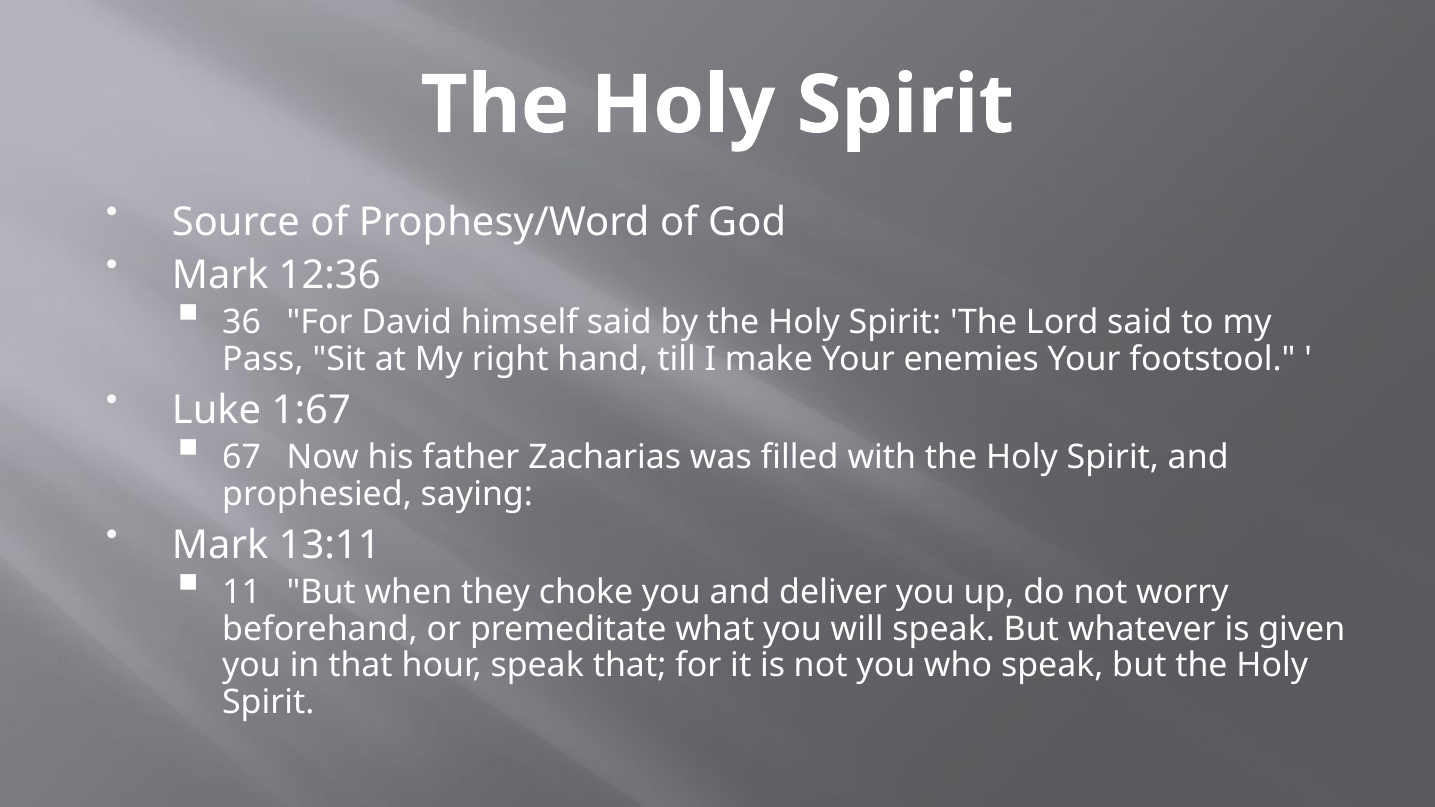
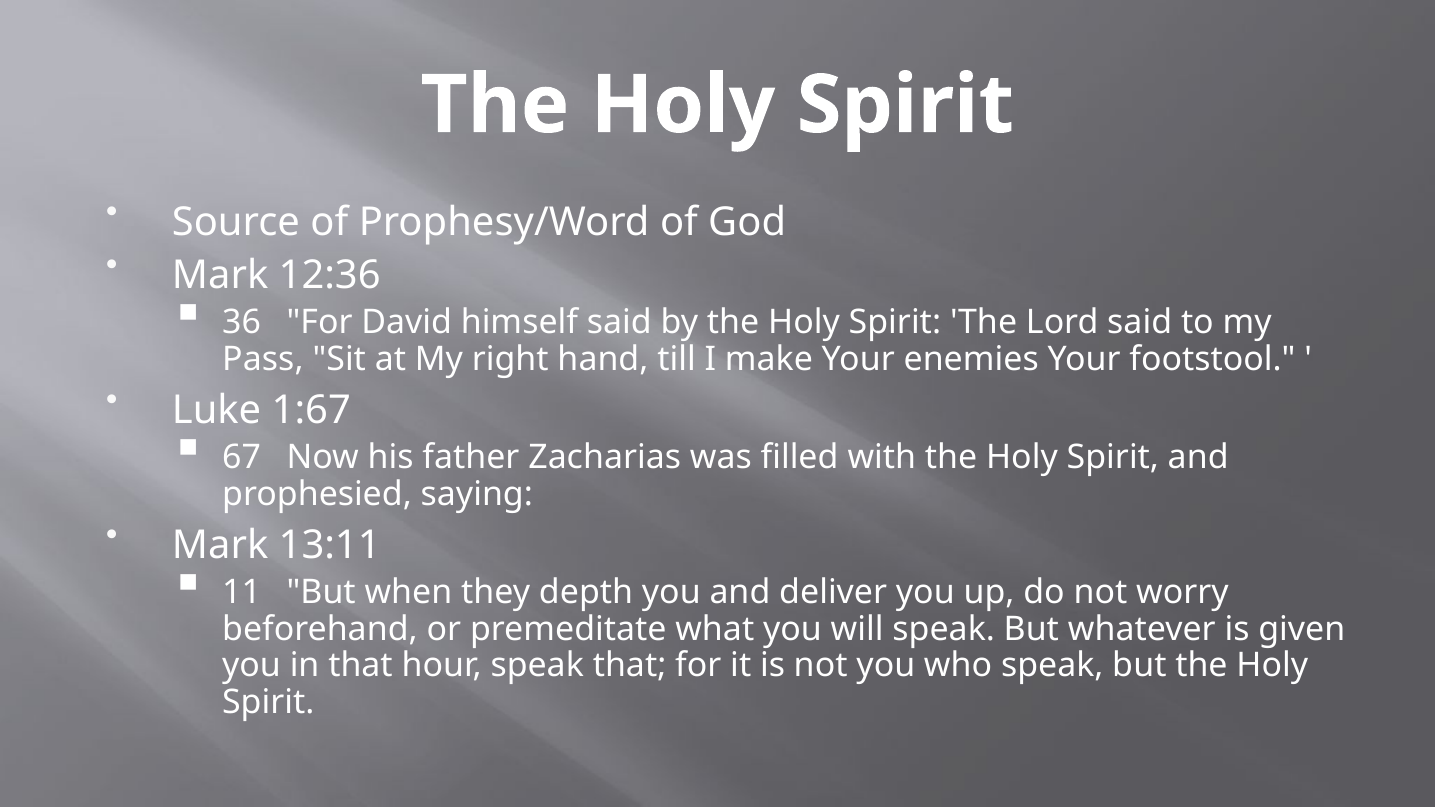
choke: choke -> depth (586, 593)
